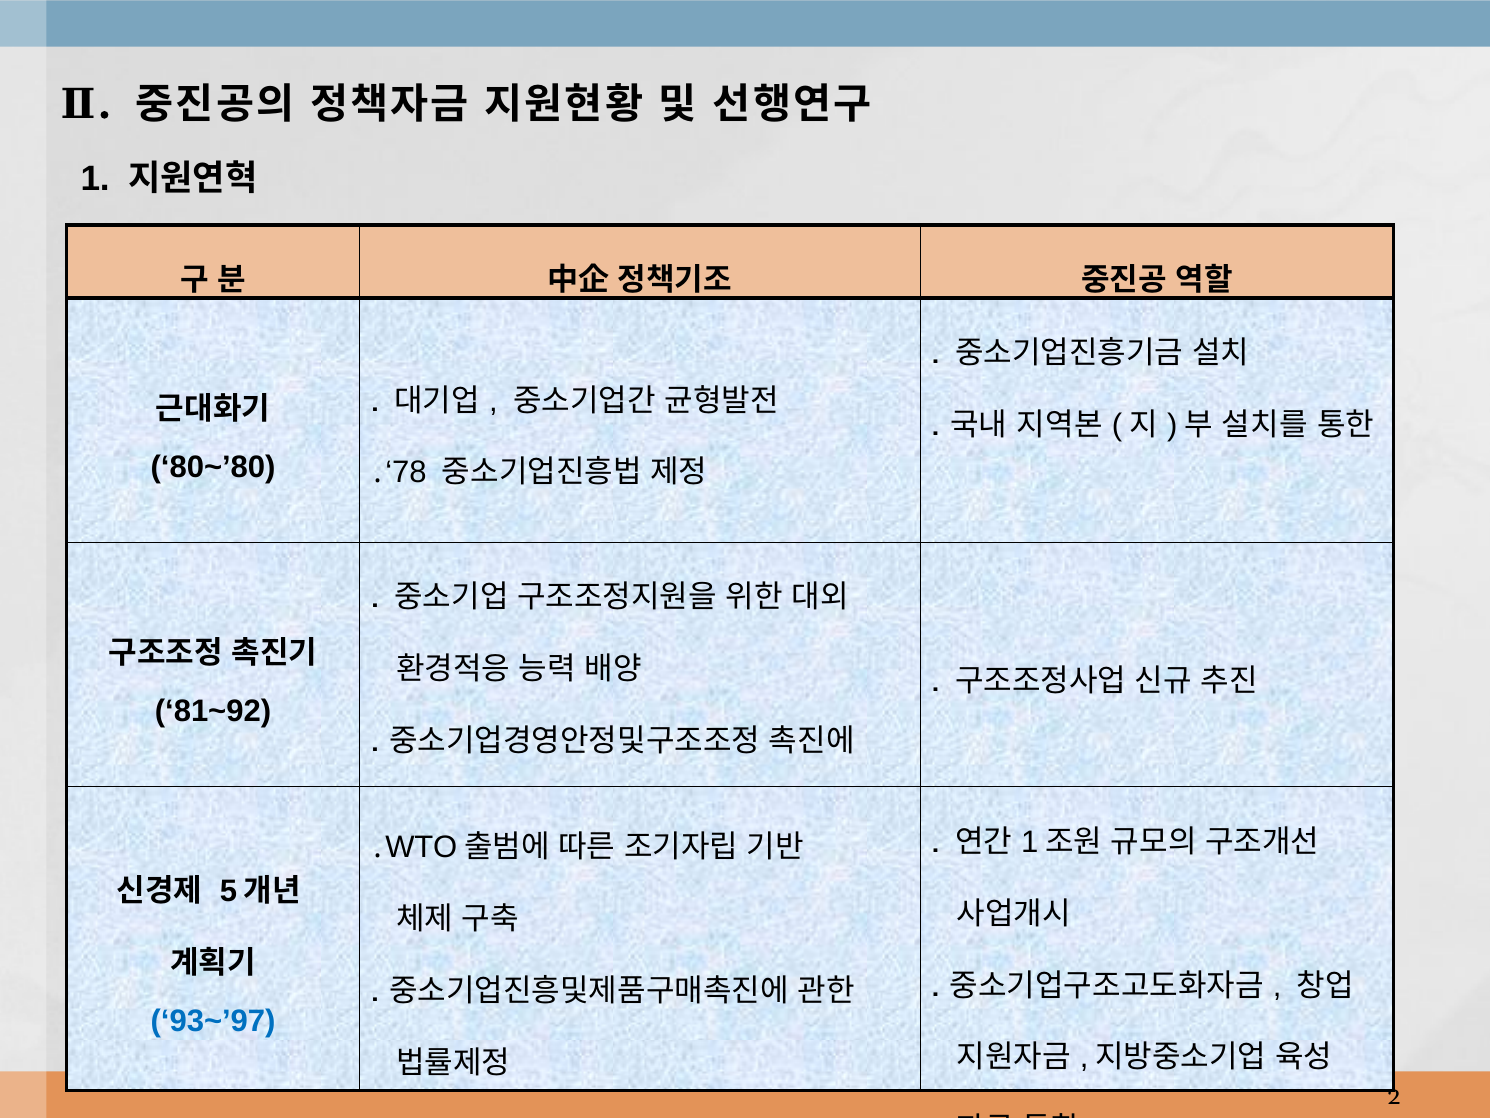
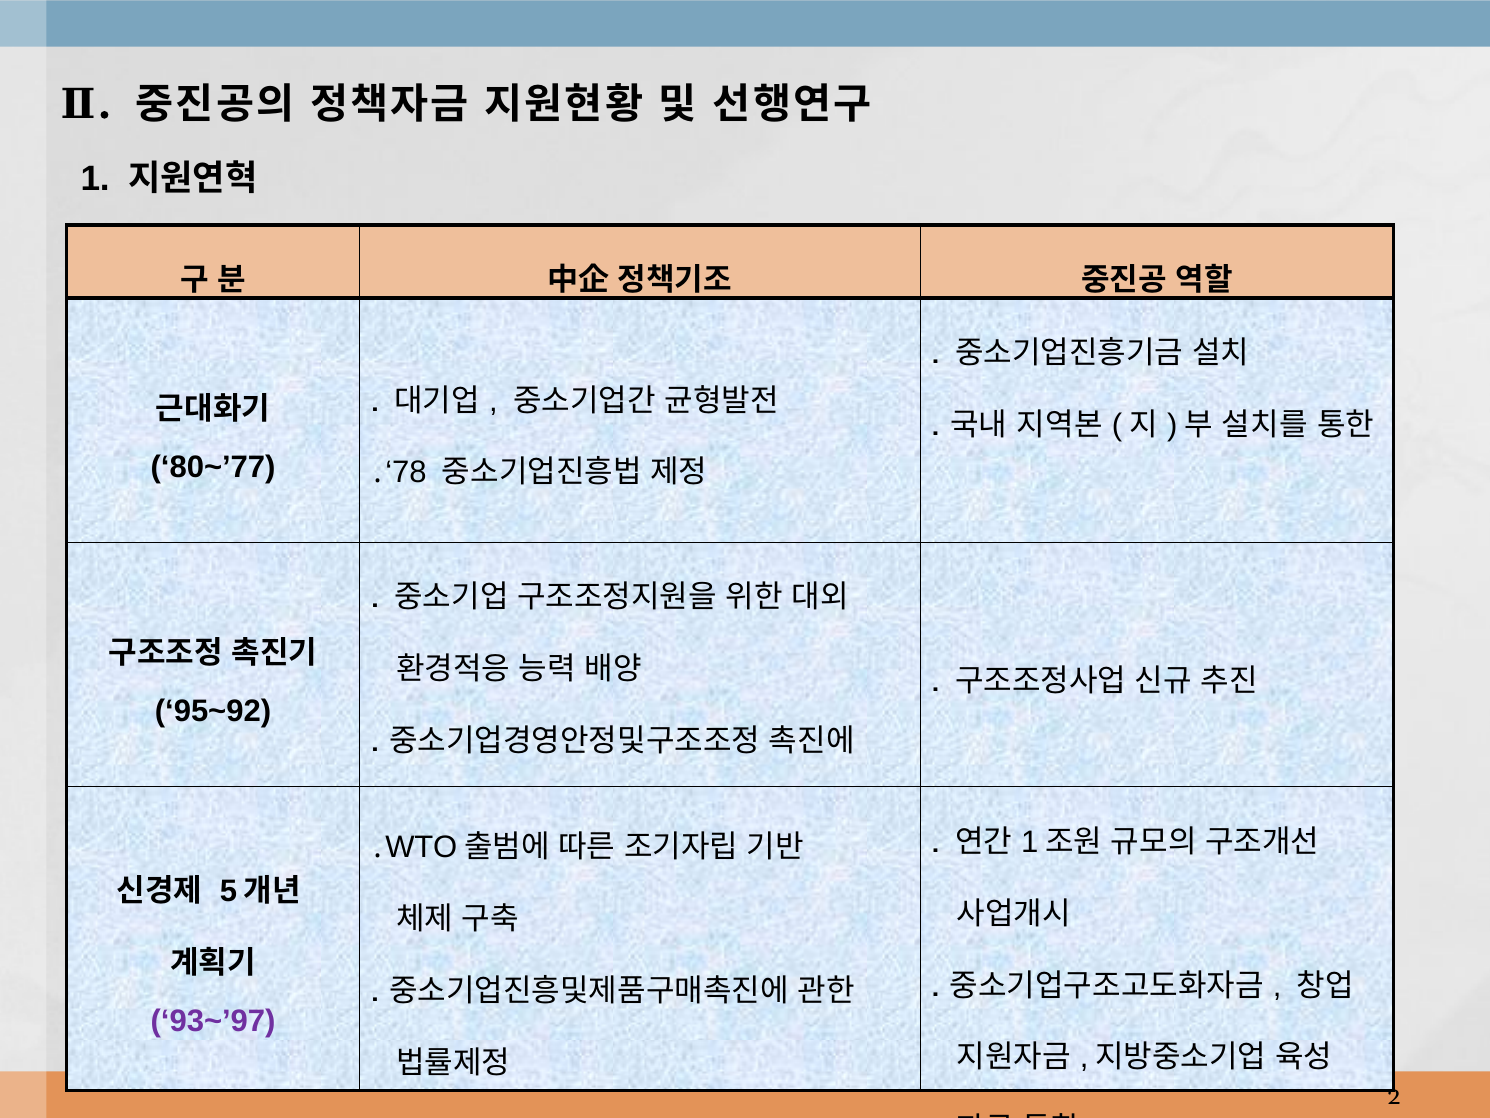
80~’80: 80~’80 -> 80~’77 (213, 467)
81~92: 81~92 -> 95~92 (213, 711)
93~’97 colour: blue -> purple (213, 1021)
